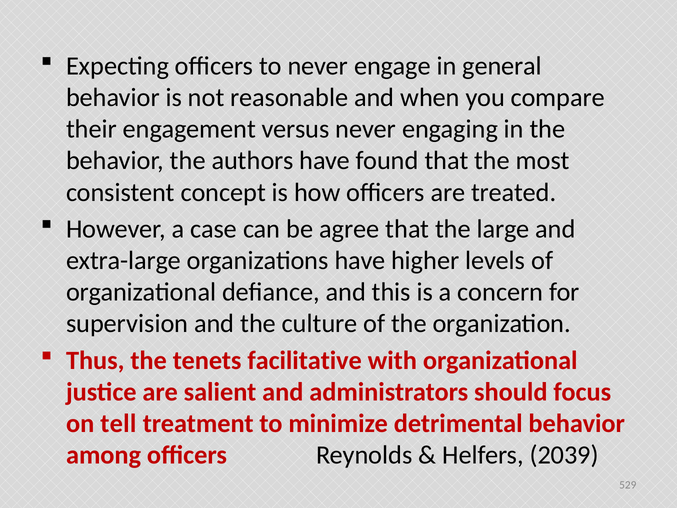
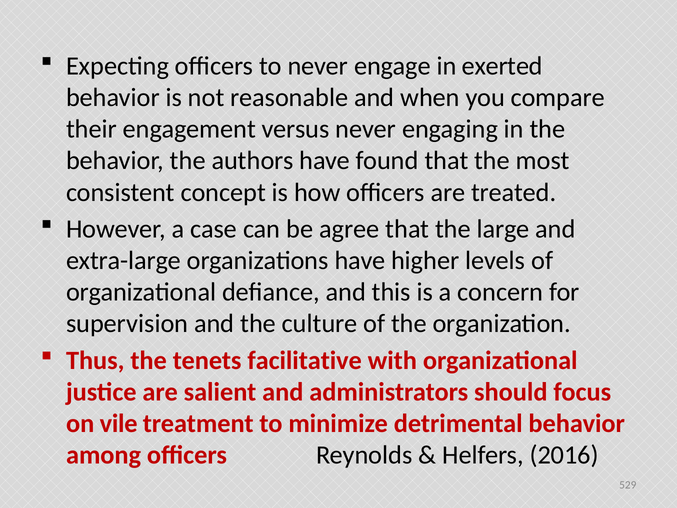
general: general -> exerted (502, 66)
tell: tell -> vile (119, 423)
2039: 2039 -> 2016 (564, 455)
